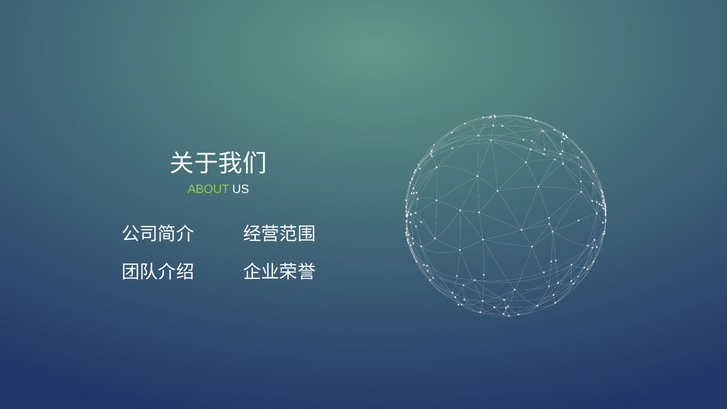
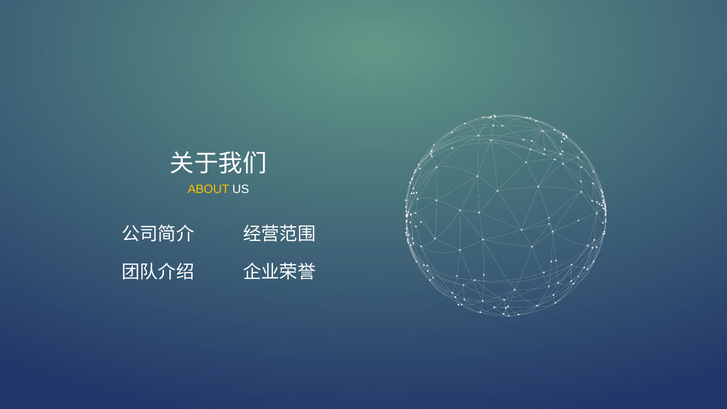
ABOUT colour: light green -> yellow (208, 189)
